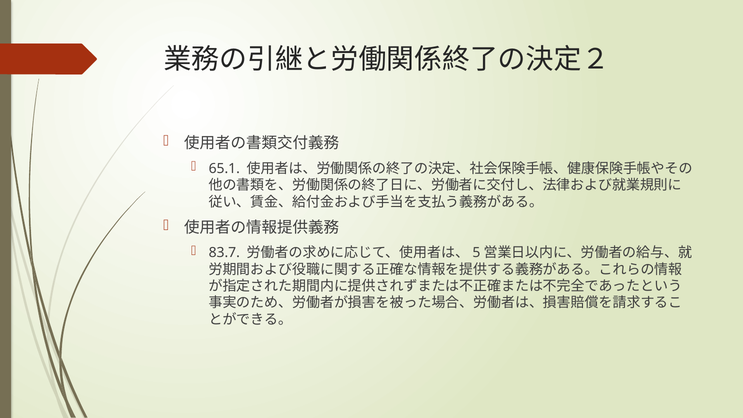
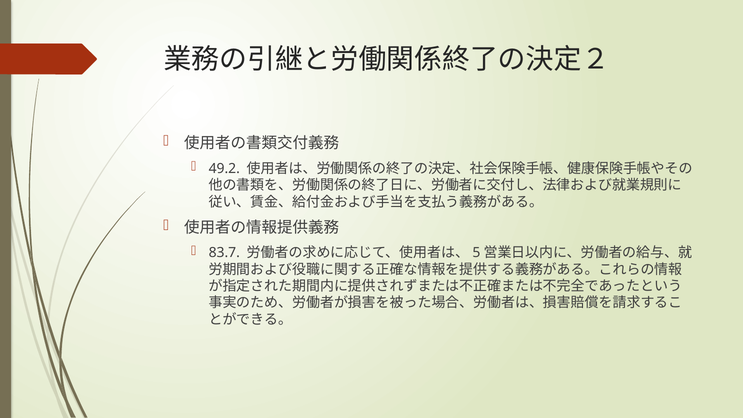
65.1: 65.1 -> 49.2 (224, 168)
